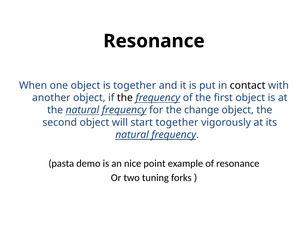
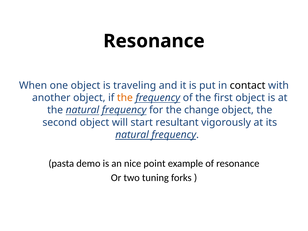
is together: together -> traveling (135, 85)
the colour: black -> orange (125, 98)
start together: together -> resultant (177, 122)
